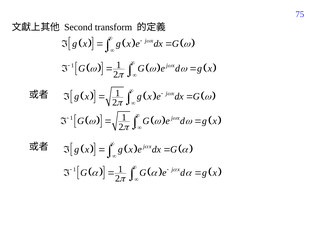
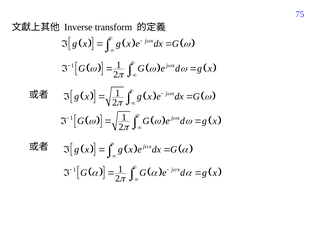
Second: Second -> Inverse (78, 27)
